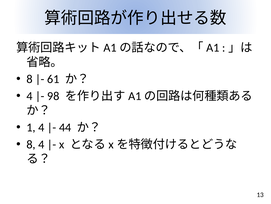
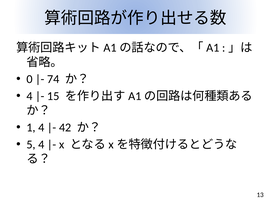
8: 8 -> 0 (29, 79)
61: 61 -> 74 (53, 79)
98: 98 -> 15 (53, 96)
44: 44 -> 42 (65, 127)
8: 8 -> 5 (31, 144)
